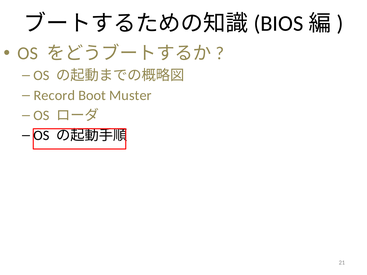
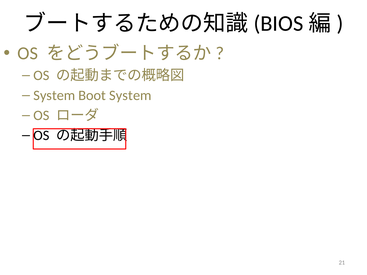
Record: Record -> System (54, 96)
Boot Muster: Muster -> System (130, 96)
